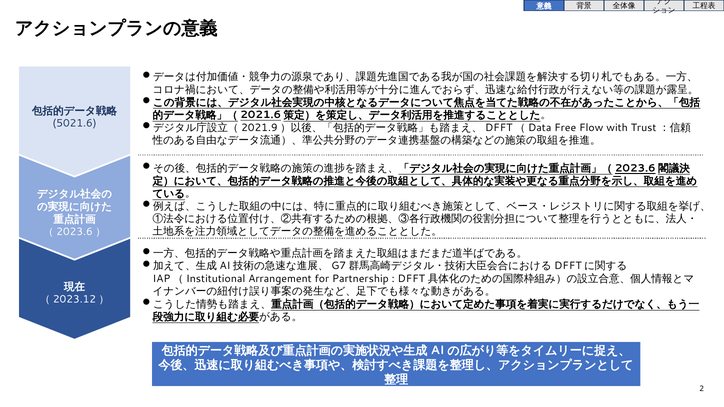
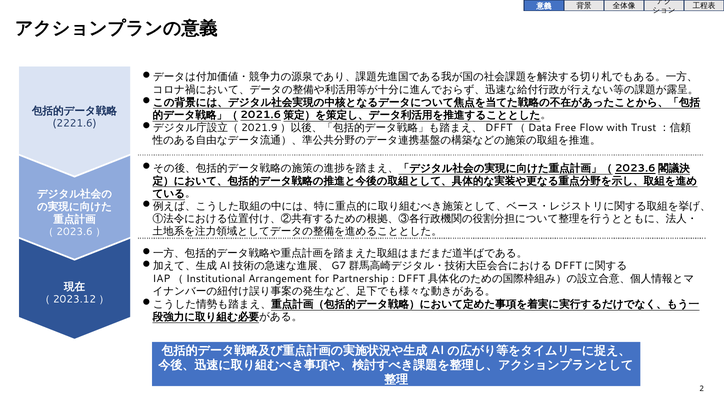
5021.6: 5021.6 -> 2221.6 (75, 123)
